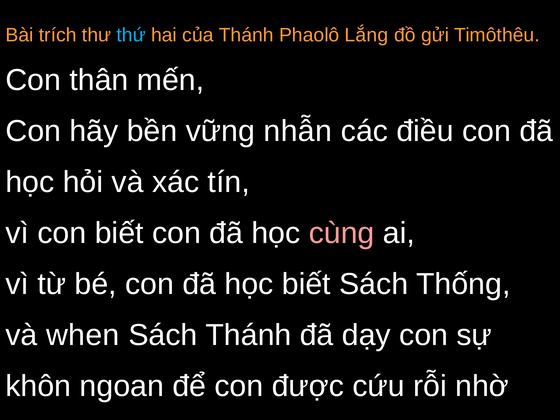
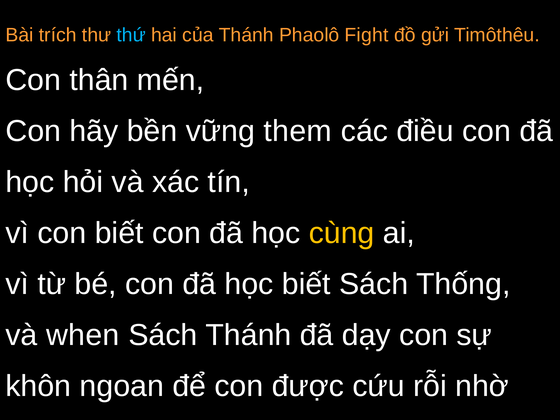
Lắng: Lắng -> Fight (366, 35)
nhẫn: nhẫn -> them (298, 131)
cùng colour: pink -> yellow (342, 233)
